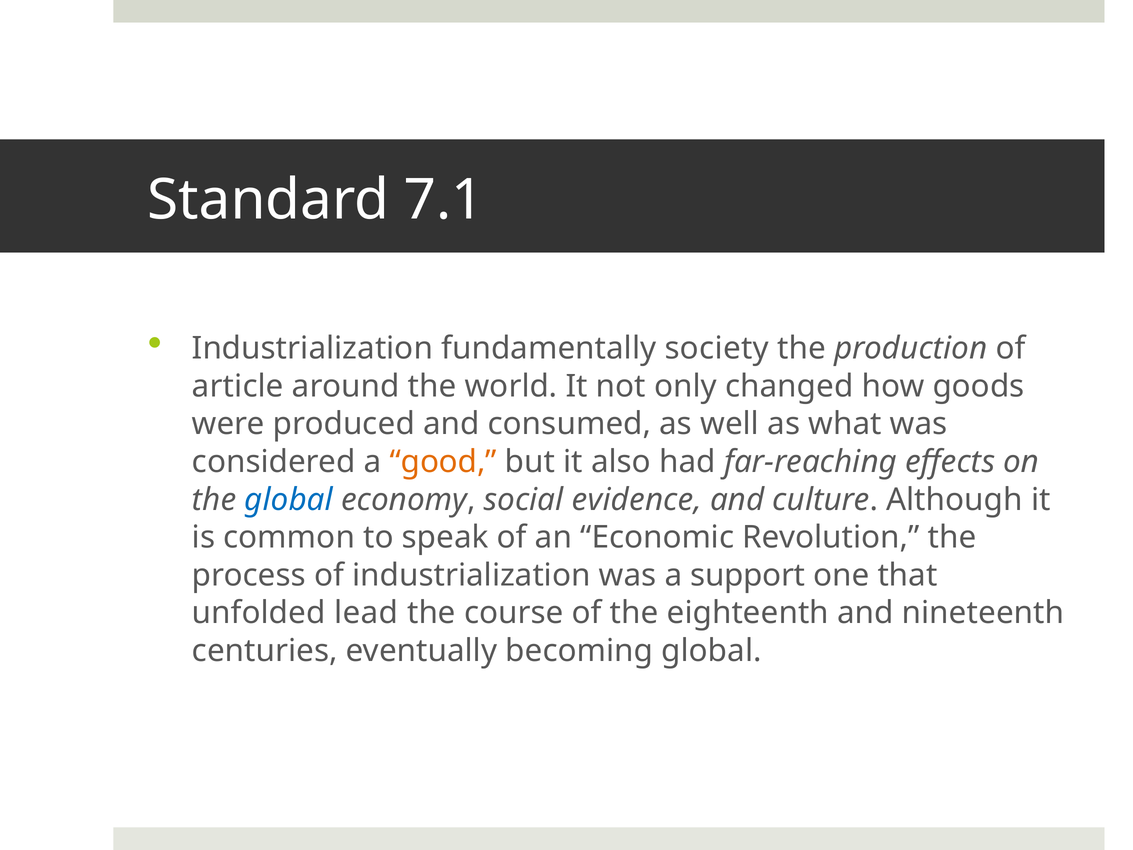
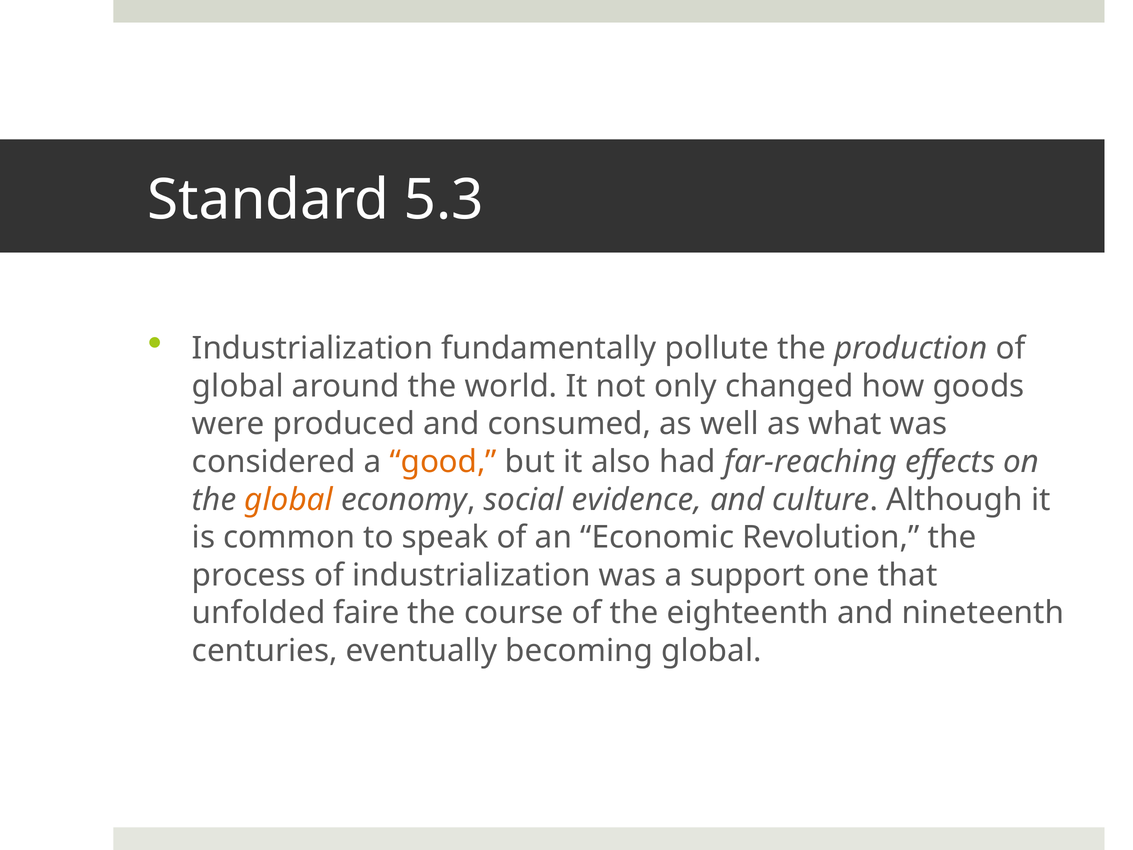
7.1: 7.1 -> 5.3 (444, 200)
society: society -> pollute (717, 348)
article: article -> global (238, 386)
global colour: blue -> orange (289, 500)
lead: lead -> faire (366, 613)
